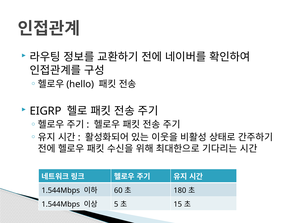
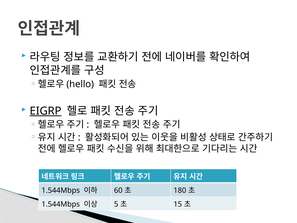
EIGRP underline: none -> present (46, 111)
